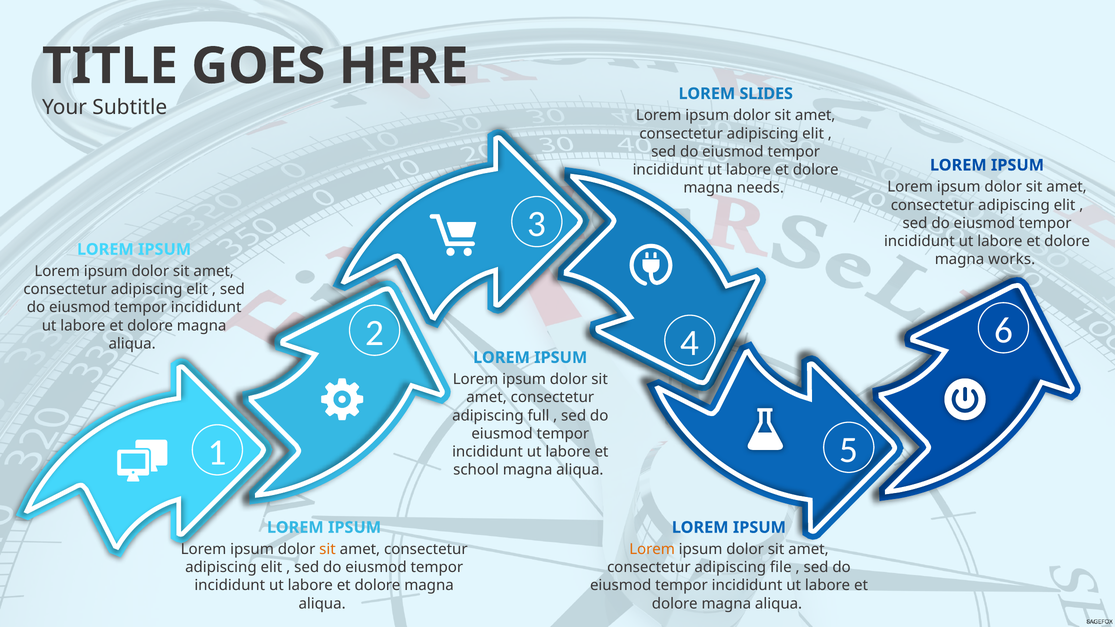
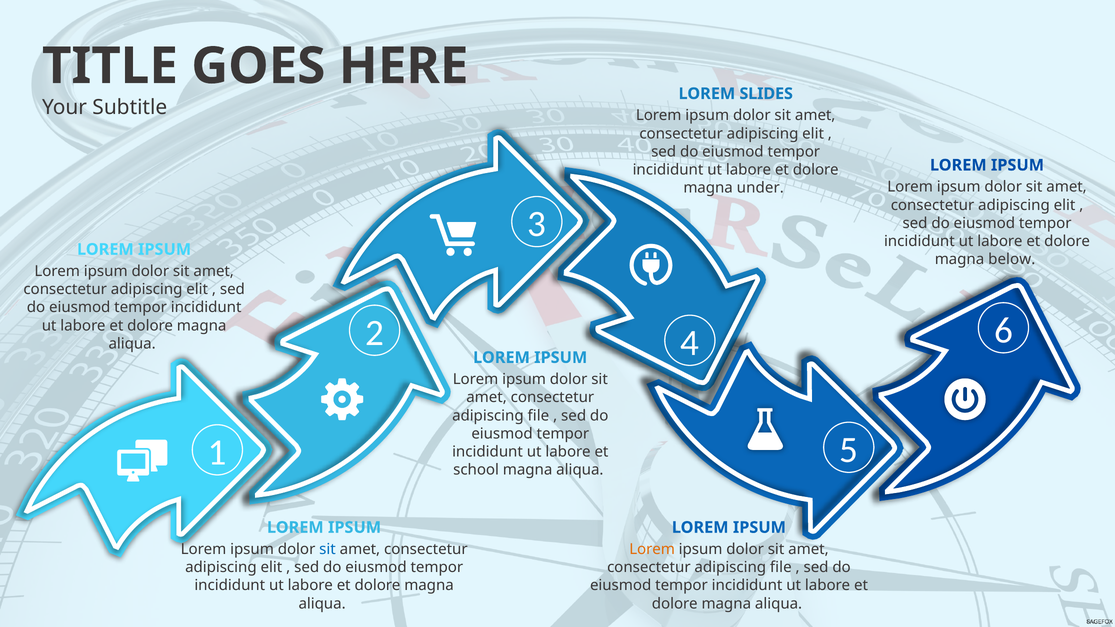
needs: needs -> under (760, 188)
works: works -> below (1012, 260)
full: full -> file (538, 416)
sit colour: orange -> blue (328, 549)
